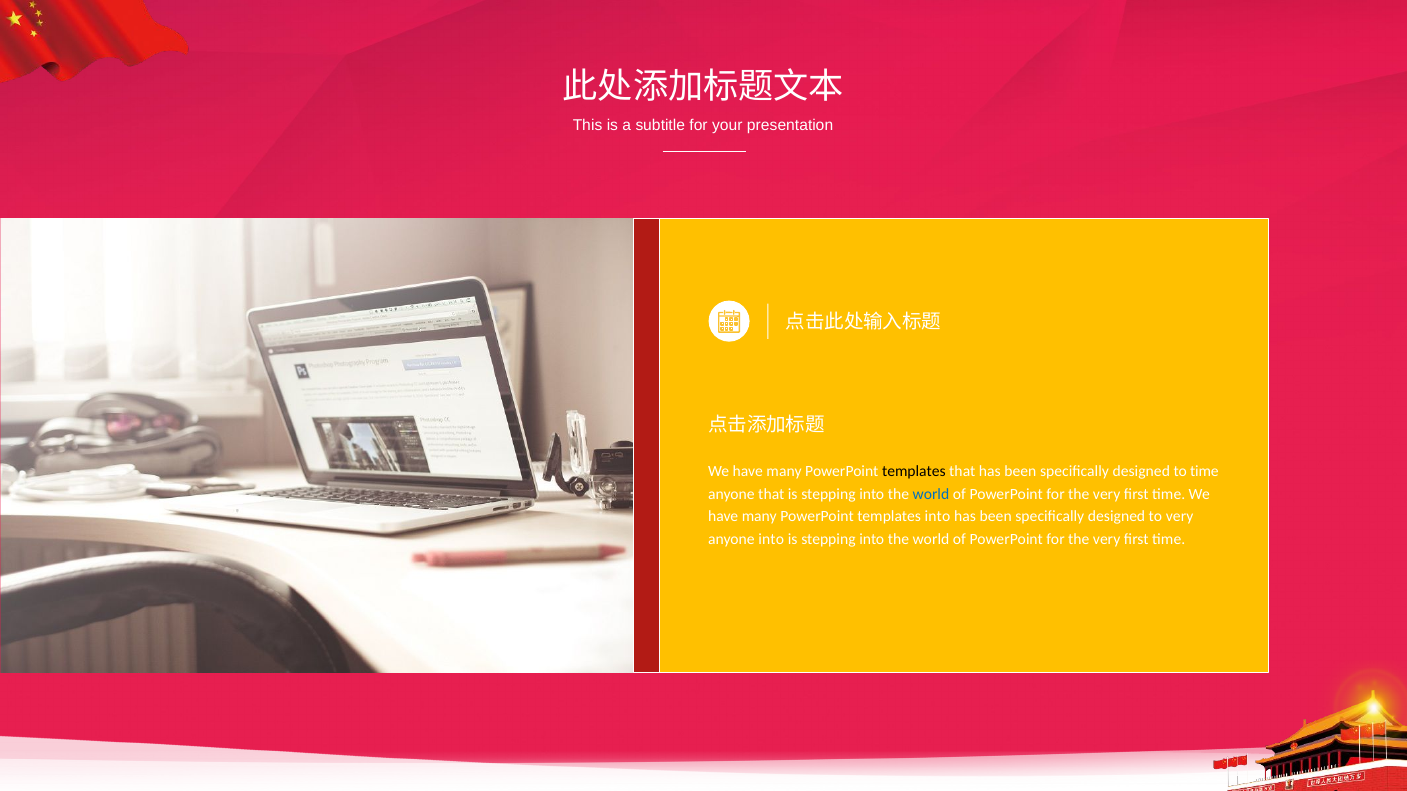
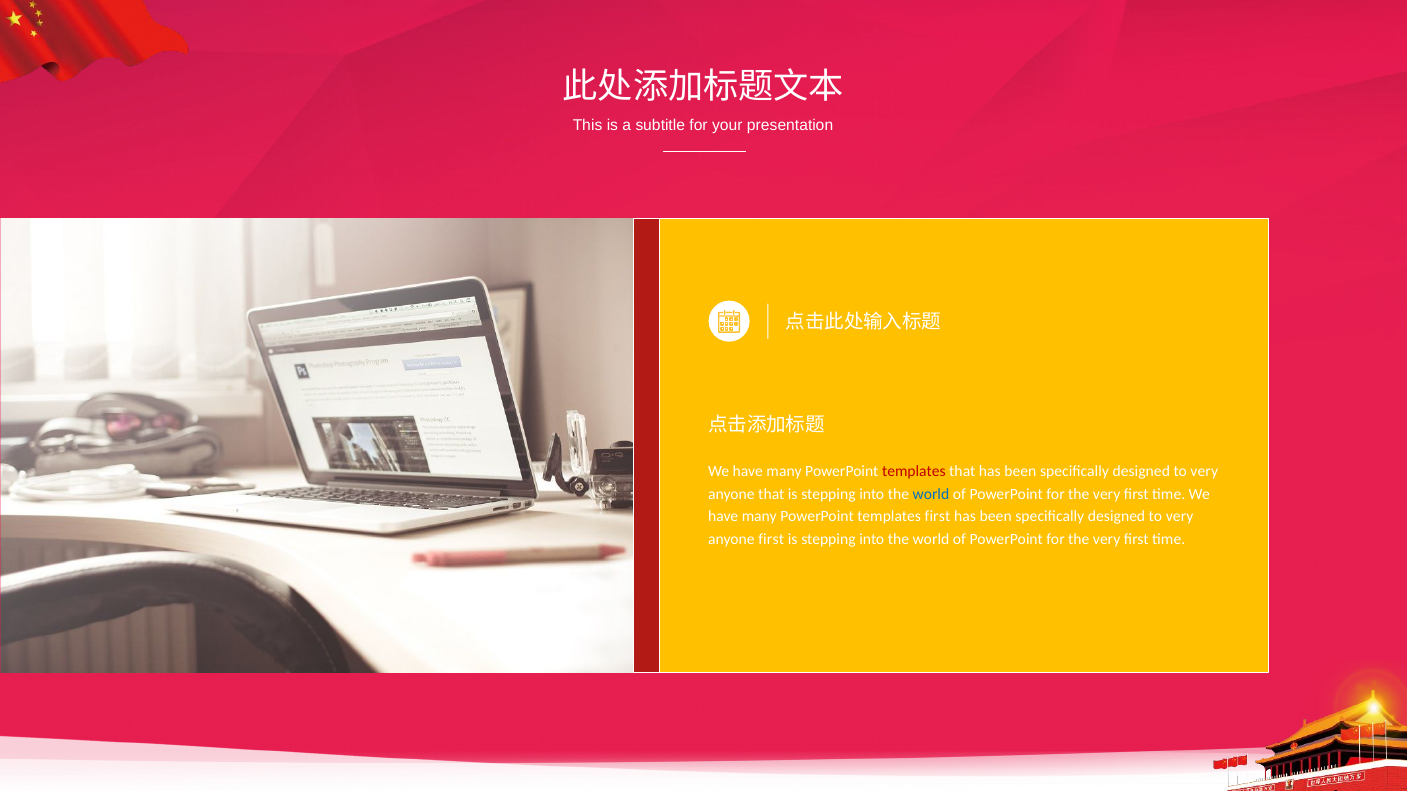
templates colour: black -> red (914, 472)
time: time -> very (1204, 472)
templates into: into -> first (937, 516)
anyone into: into -> first (771, 539)
